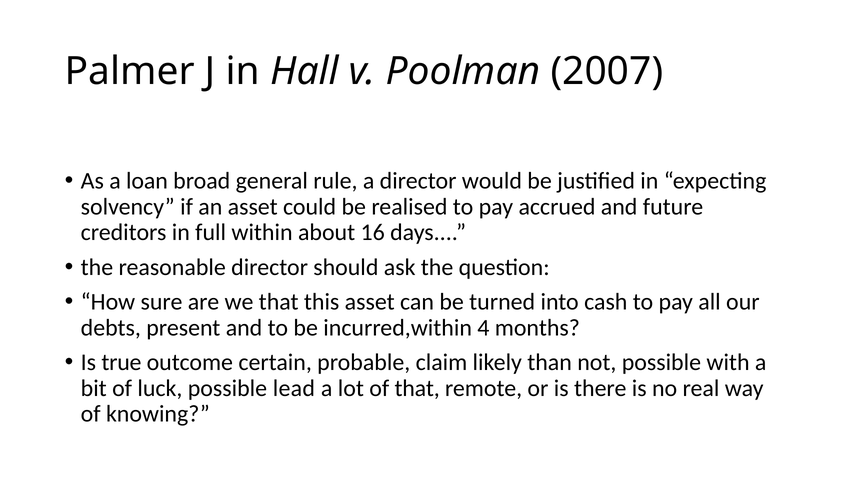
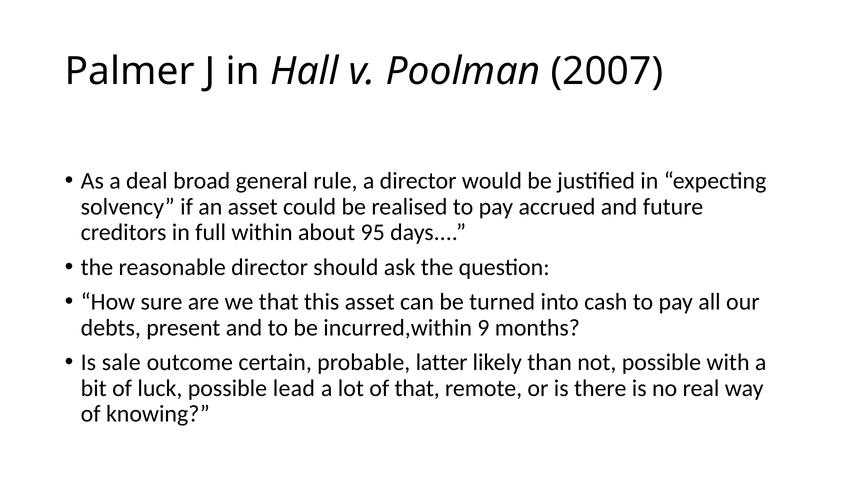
loan: loan -> deal (147, 181)
16: 16 -> 95 (373, 233)
4: 4 -> 9 (483, 328)
true: true -> sale (121, 363)
claim: claim -> latter (442, 363)
